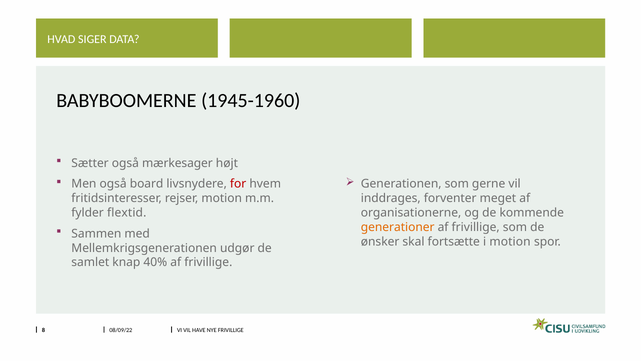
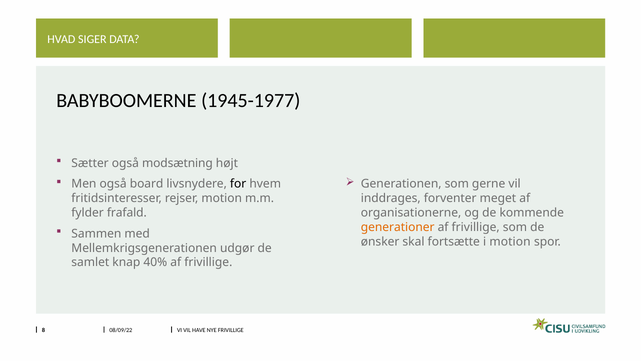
1945-1960: 1945-1960 -> 1945-1977 (251, 100)
mærkesager: mærkesager -> modsætning (177, 163)
for colour: red -> black (238, 184)
flextid: flextid -> frafald (127, 213)
